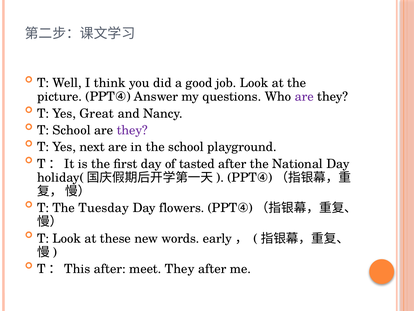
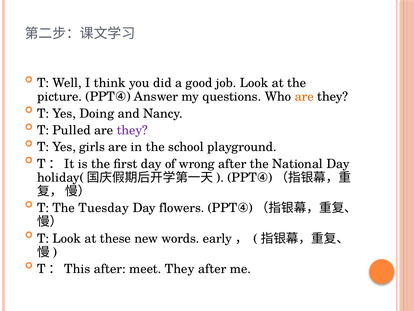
are colour: purple -> orange (304, 97)
Great: Great -> Doing (97, 113)
T School: School -> Pulled (72, 130)
next: next -> girls (92, 147)
tasted: tasted -> wrong (197, 164)
